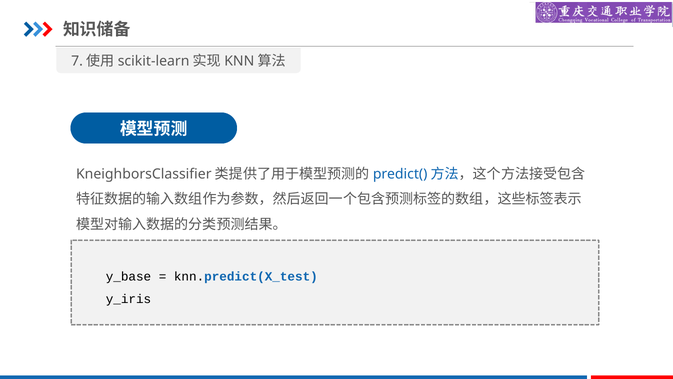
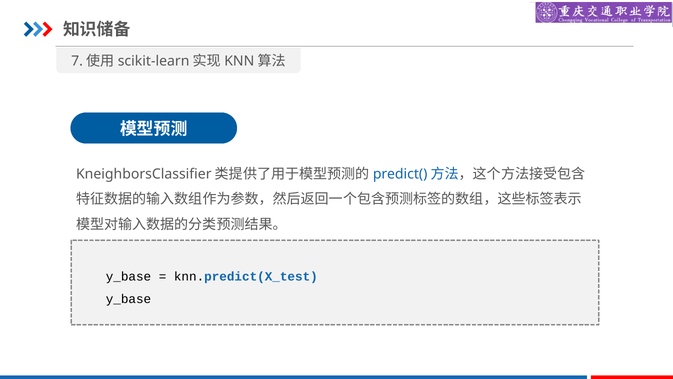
y_iris: y_iris -> y_base (128, 299)
